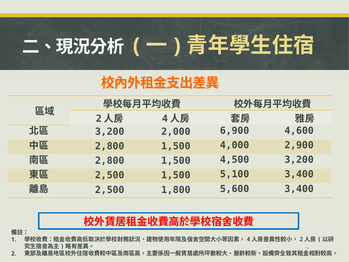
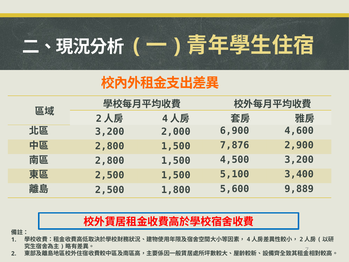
4,000: 4,000 -> 7,876 (235, 145)
5,600 3,400: 3,400 -> 9,889 (299, 189)
